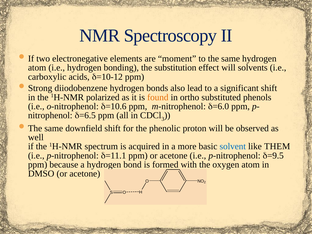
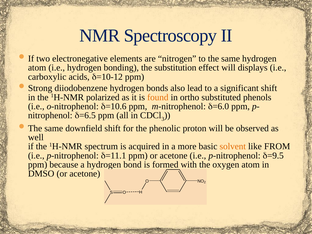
moment: moment -> nitrogen (177, 59)
solvents: solvents -> displays (253, 68)
solvent colour: blue -> orange (233, 146)
THEM: THEM -> FROM (277, 146)
